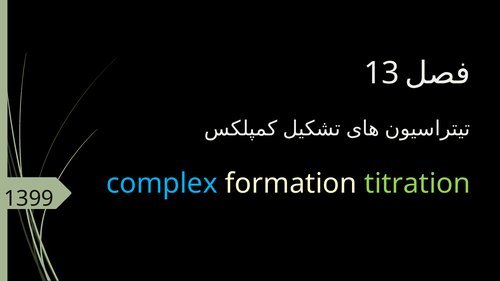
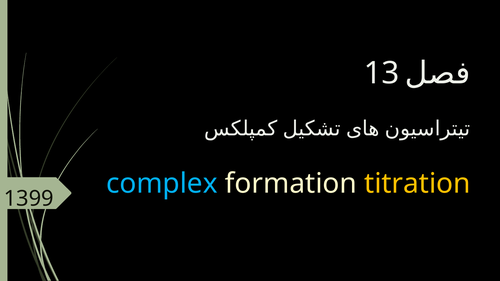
titration colour: light green -> yellow (417, 184)
